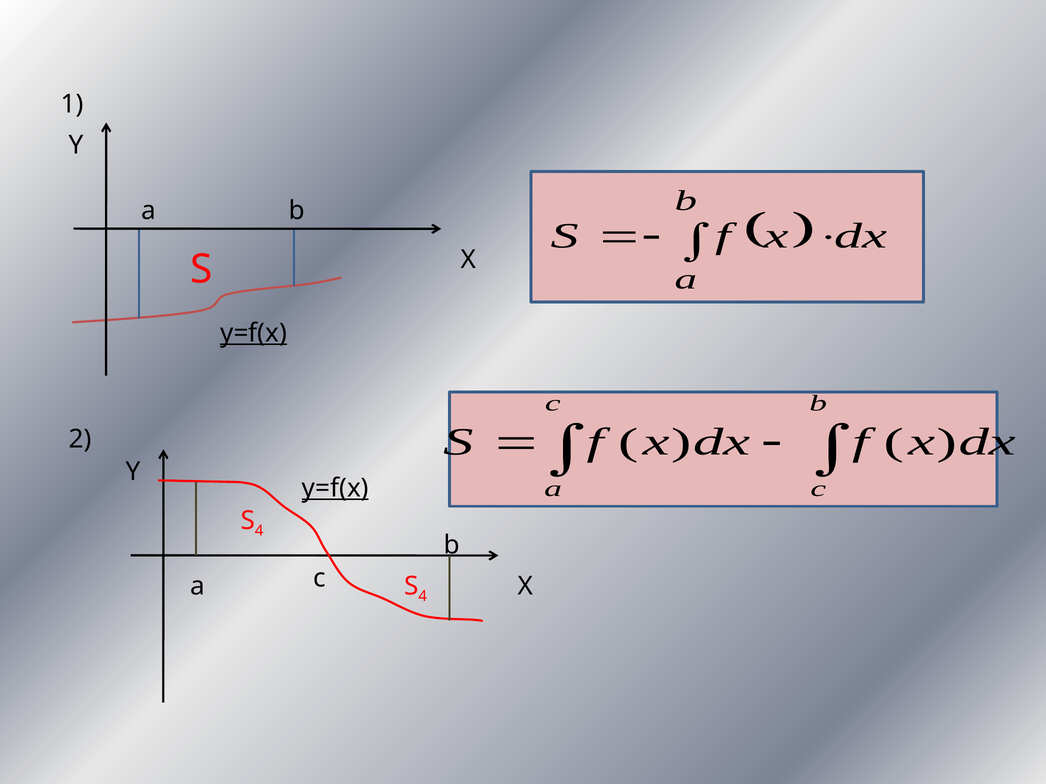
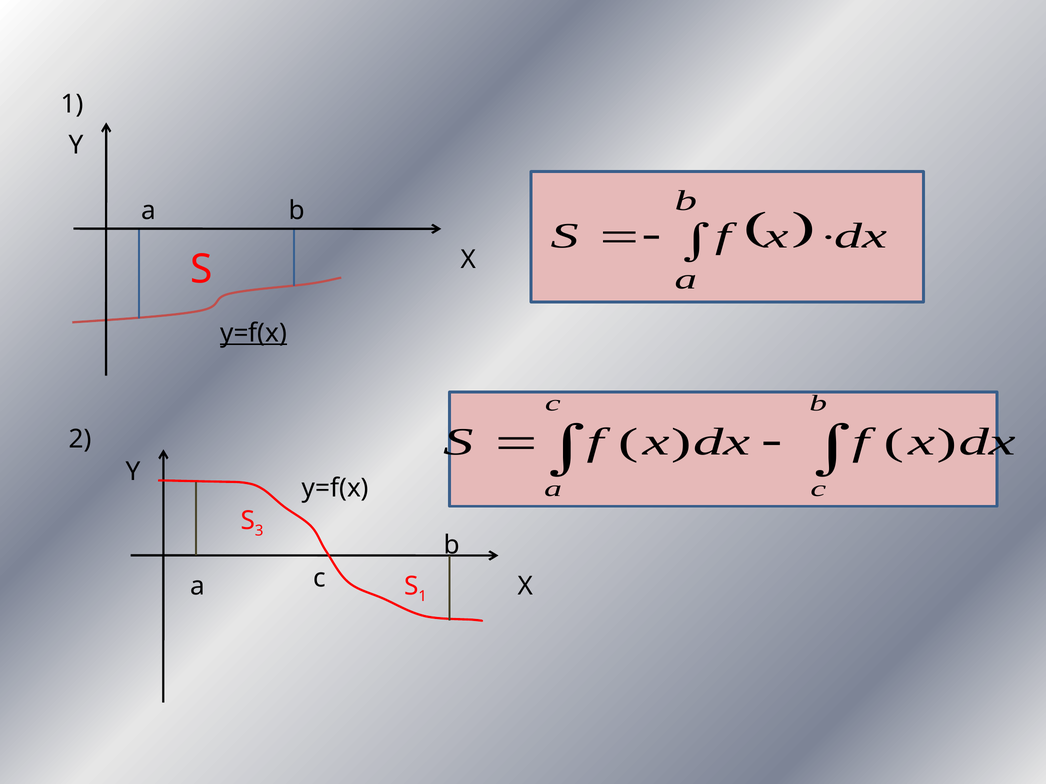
y=f(x underline: present -> none (335, 488)
4: 4 -> 3 (259, 531)
4: 4 -> 1 (423, 597)
